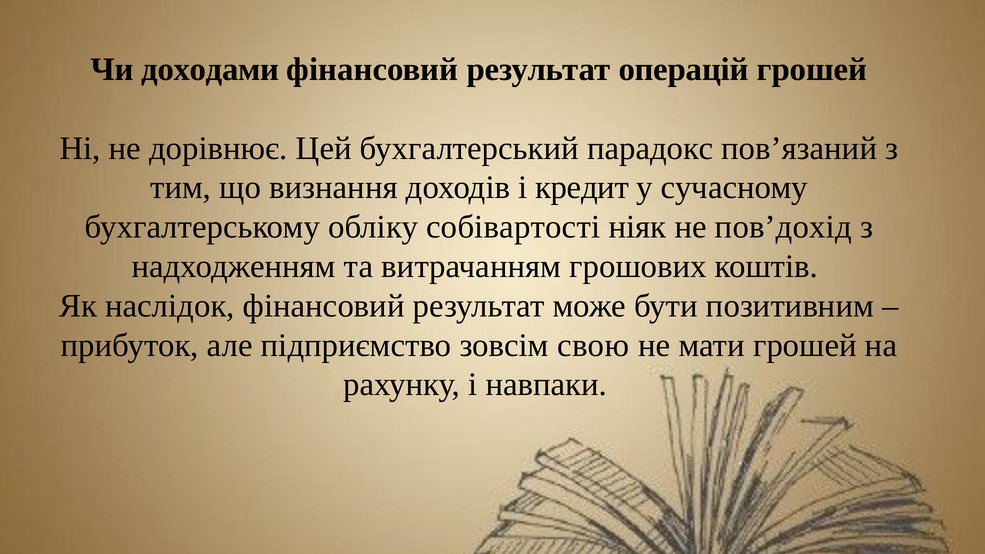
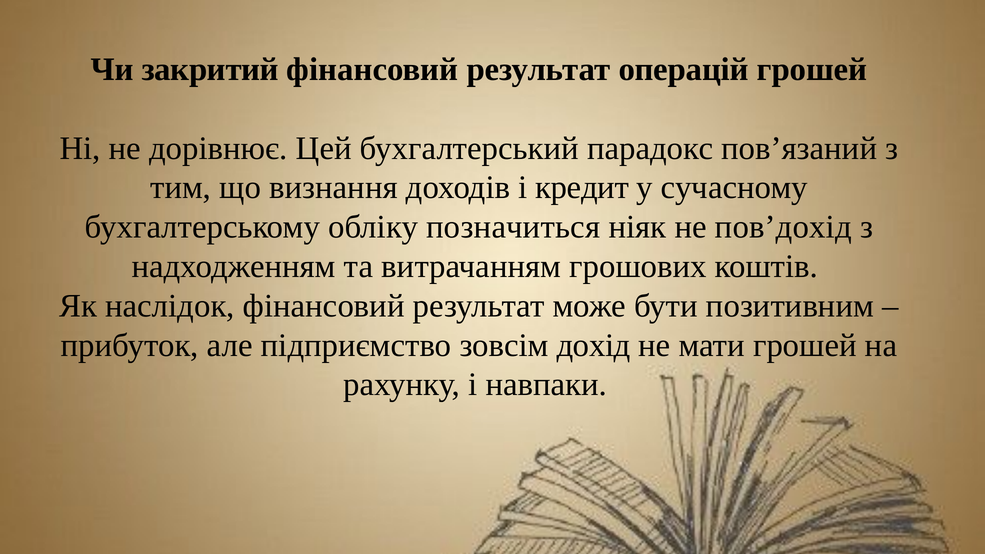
доходами: доходами -> закритий (210, 69)
собівартості: собівартості -> позначиться (513, 227)
свою: свою -> дохід (594, 345)
